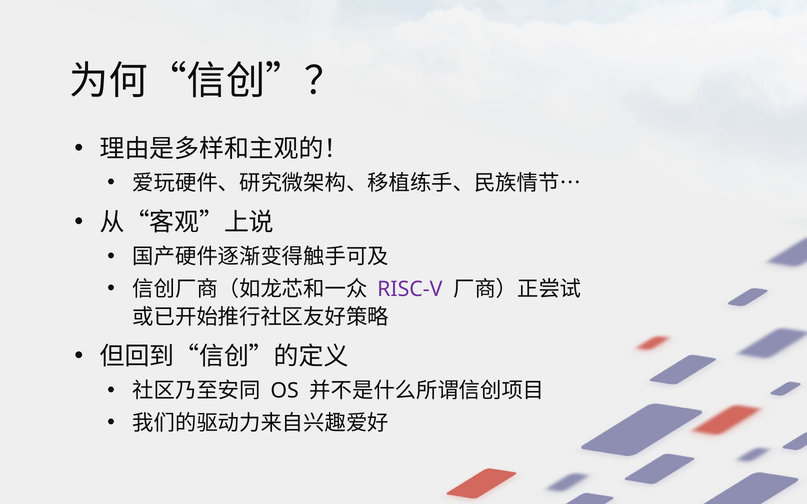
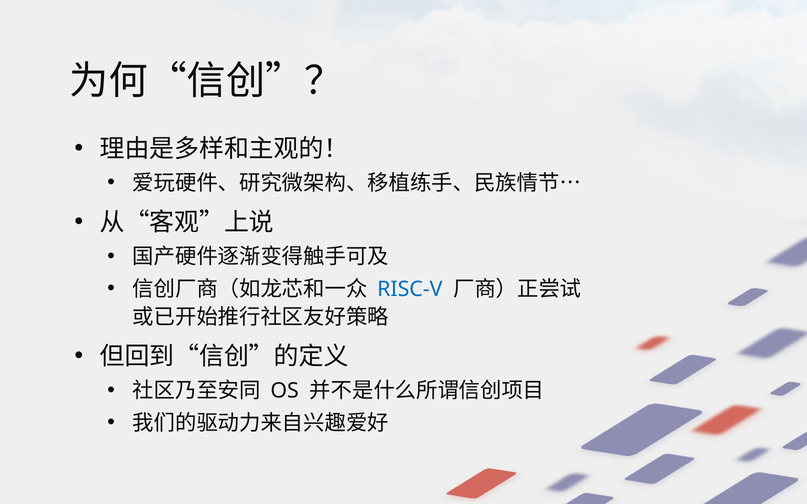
RISC-V colour: purple -> blue (410, 289)
